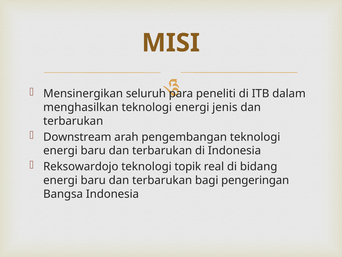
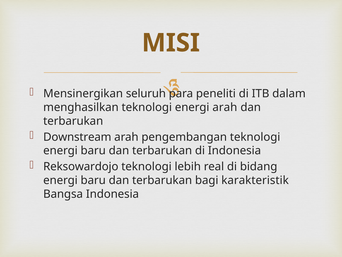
energi jenis: jenis -> arah (225, 107)
topik: topik -> lebih (188, 166)
pengeringan: pengeringan -> karakteristik (255, 180)
